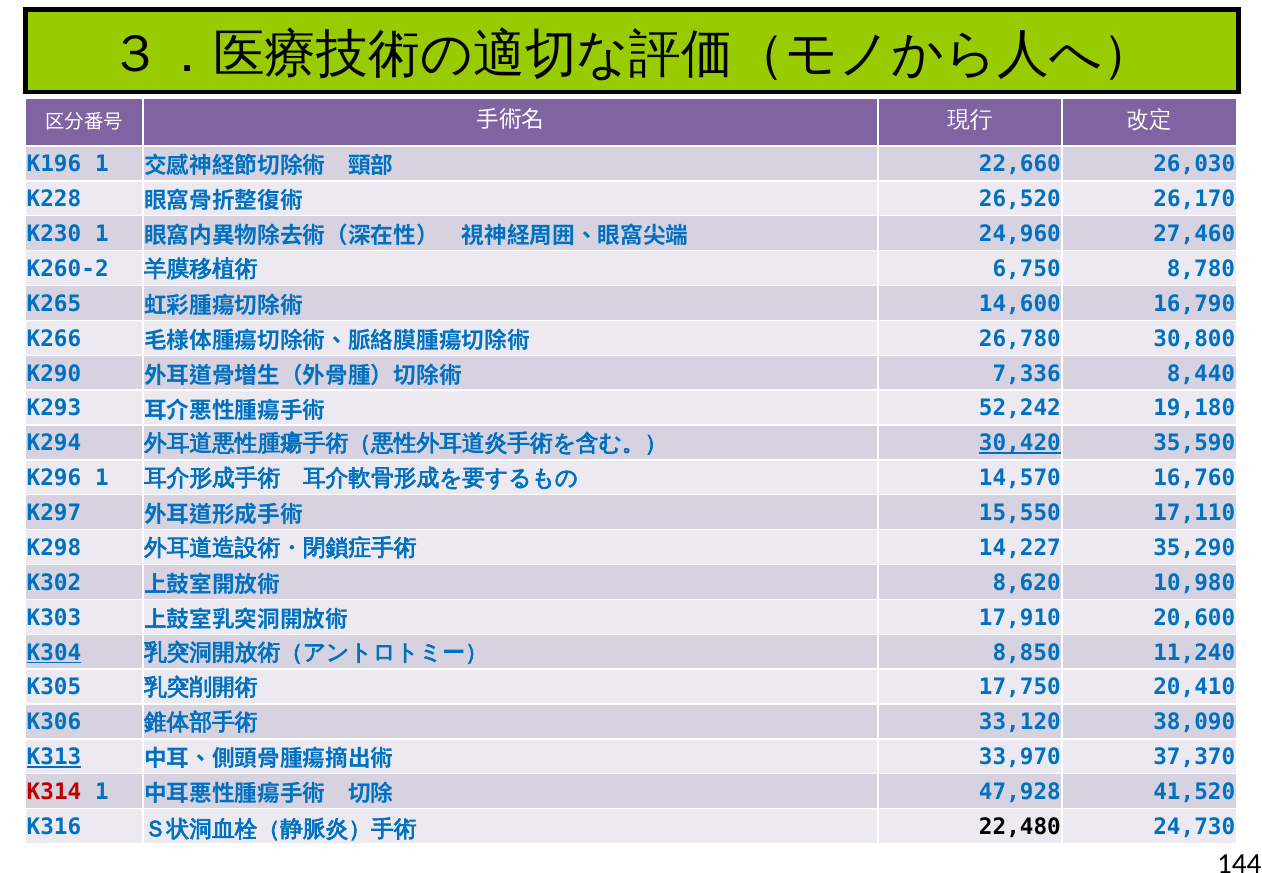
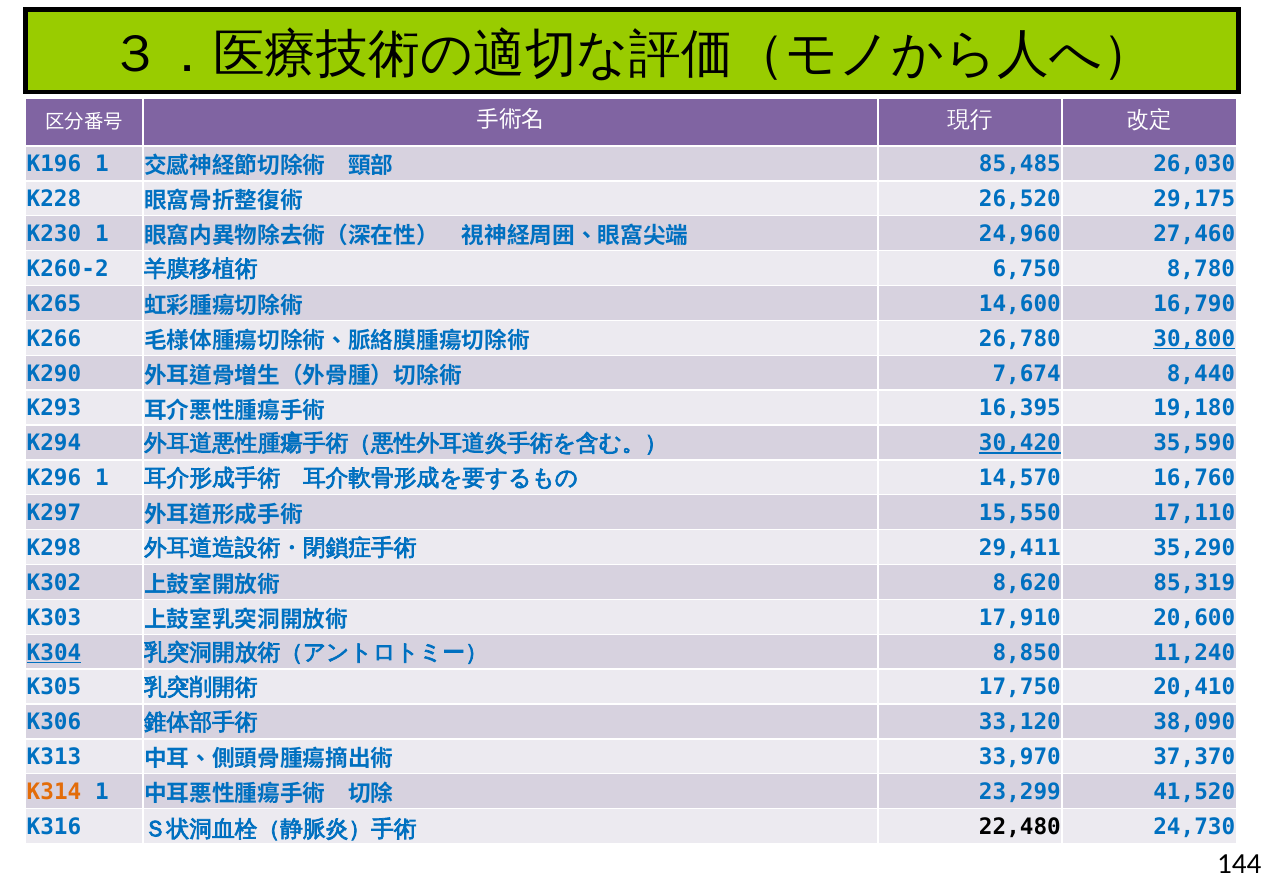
22,660: 22,660 -> 85,485 (1020, 165)
26,170: 26,170 -> 29,175 (1194, 199)
30,800 underline: none -> present (1194, 339)
7,336: 7,336 -> 7,674 (1027, 374)
52,242: 52,242 -> 16,395 (1020, 409)
14,227: 14,227 -> 29,411 (1020, 548)
10,980: 10,980 -> 85,319 (1194, 583)
K313 underline: present -> none (54, 758)
K314 colour: red -> orange (54, 793)
47,928: 47,928 -> 23,299 (1020, 793)
